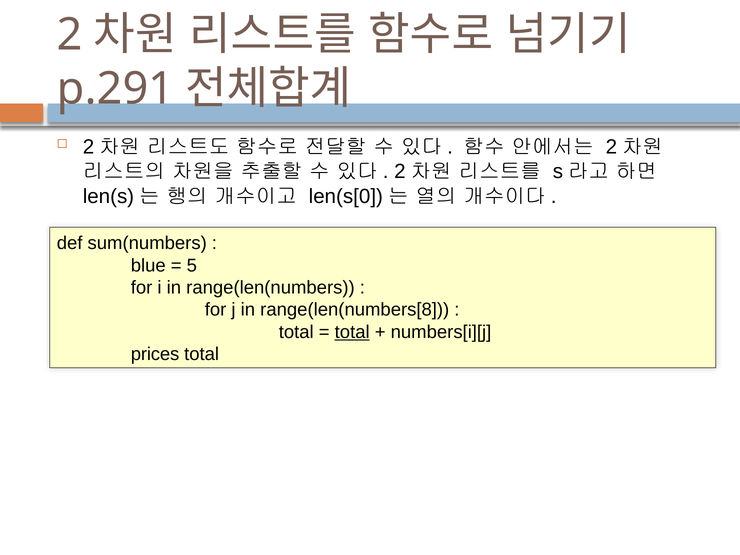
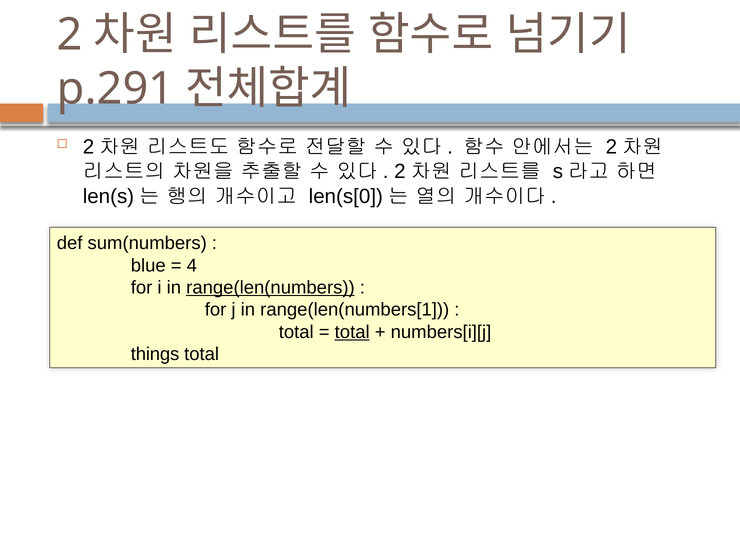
5: 5 -> 4 (192, 265)
range(len(numbers underline: none -> present (270, 288)
range(len(numbers[8: range(len(numbers[8 -> range(len(numbers[1 (355, 310)
prices: prices -> things (155, 354)
